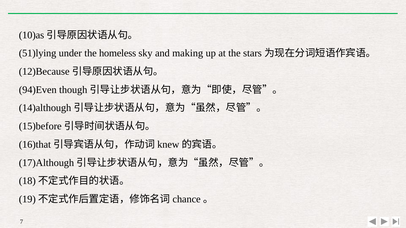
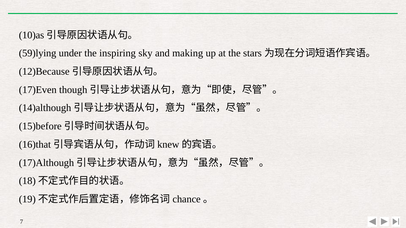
51)lying: 51)lying -> 59)lying (38, 53)
homeless: homeless -> inspiring (118, 53)
94)Even: 94)Even -> 17)Even (38, 90)
